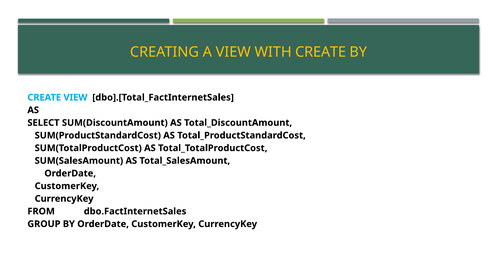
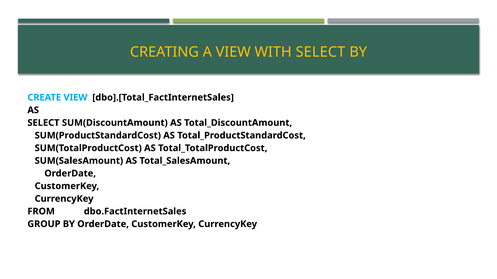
WITH CREATE: CREATE -> SELECT (320, 52)
